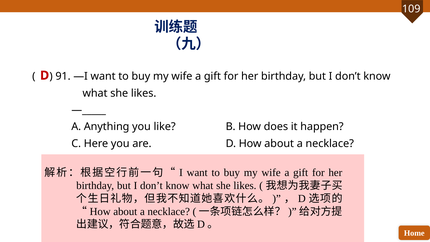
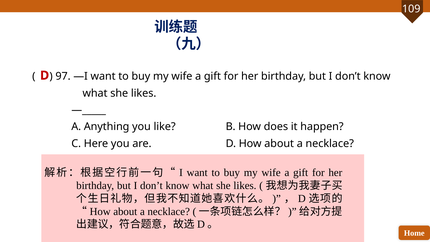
91: 91 -> 97 (63, 76)
